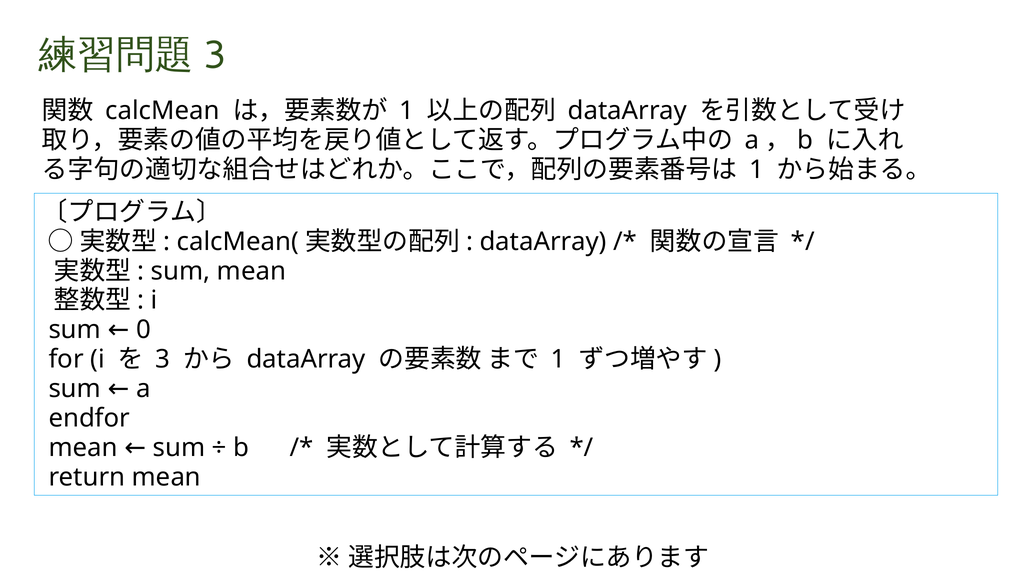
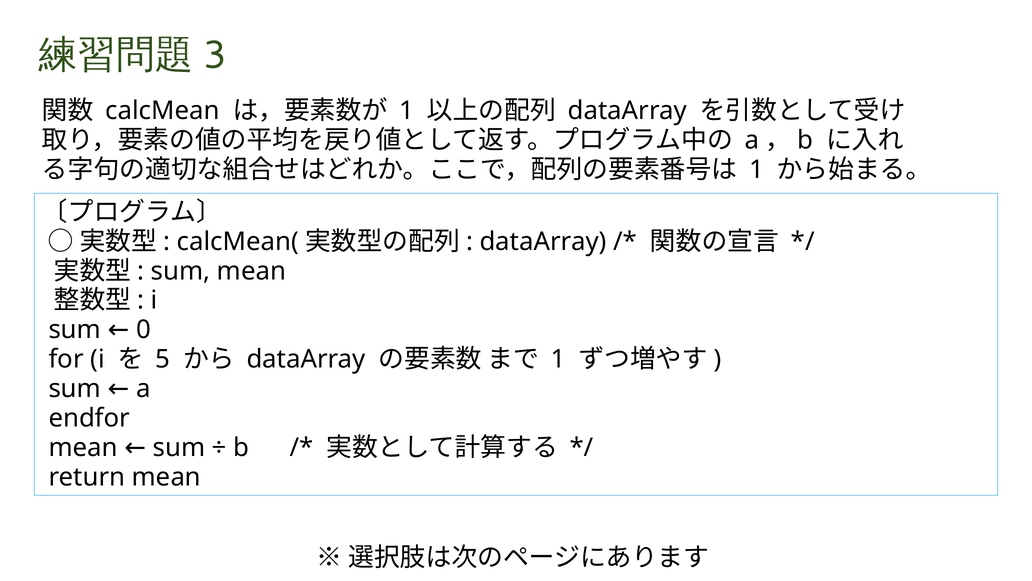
3: 3 -> 5 (163, 359)
